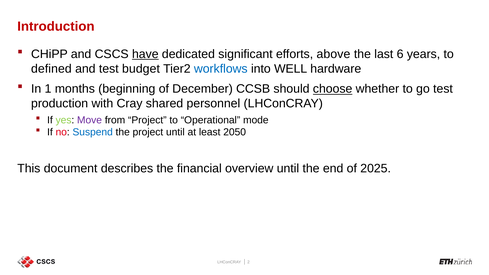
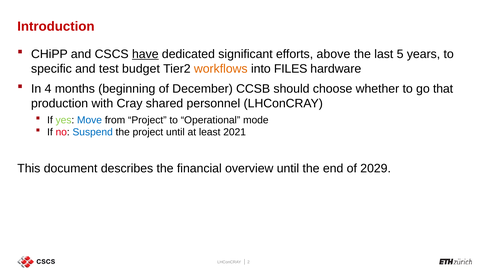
6: 6 -> 5 (400, 54)
defined: defined -> specific (51, 69)
workflows colour: blue -> orange (221, 69)
WELL: WELL -> FILES (291, 69)
1: 1 -> 4 (48, 89)
choose underline: present -> none (333, 89)
go test: test -> that (443, 89)
Move colour: purple -> blue (90, 120)
2050: 2050 -> 2021 (235, 132)
2025: 2025 -> 2029 (376, 168)
